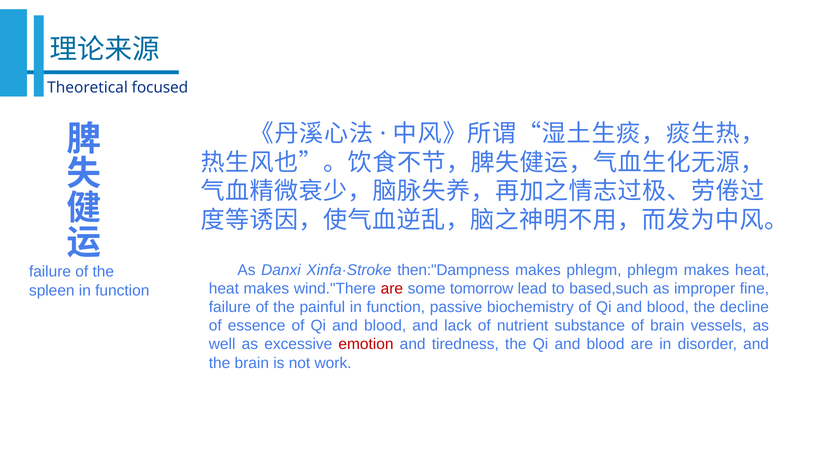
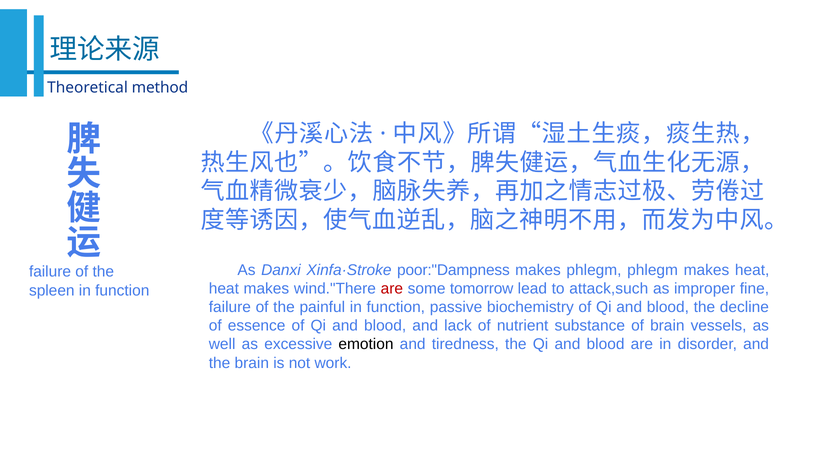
focused: focused -> method (160, 88)
then:"Dampness: then:"Dampness -> poor:"Dampness (453, 270)
based,such: based,such -> attack,such (609, 288)
emotion colour: red -> black (366, 344)
